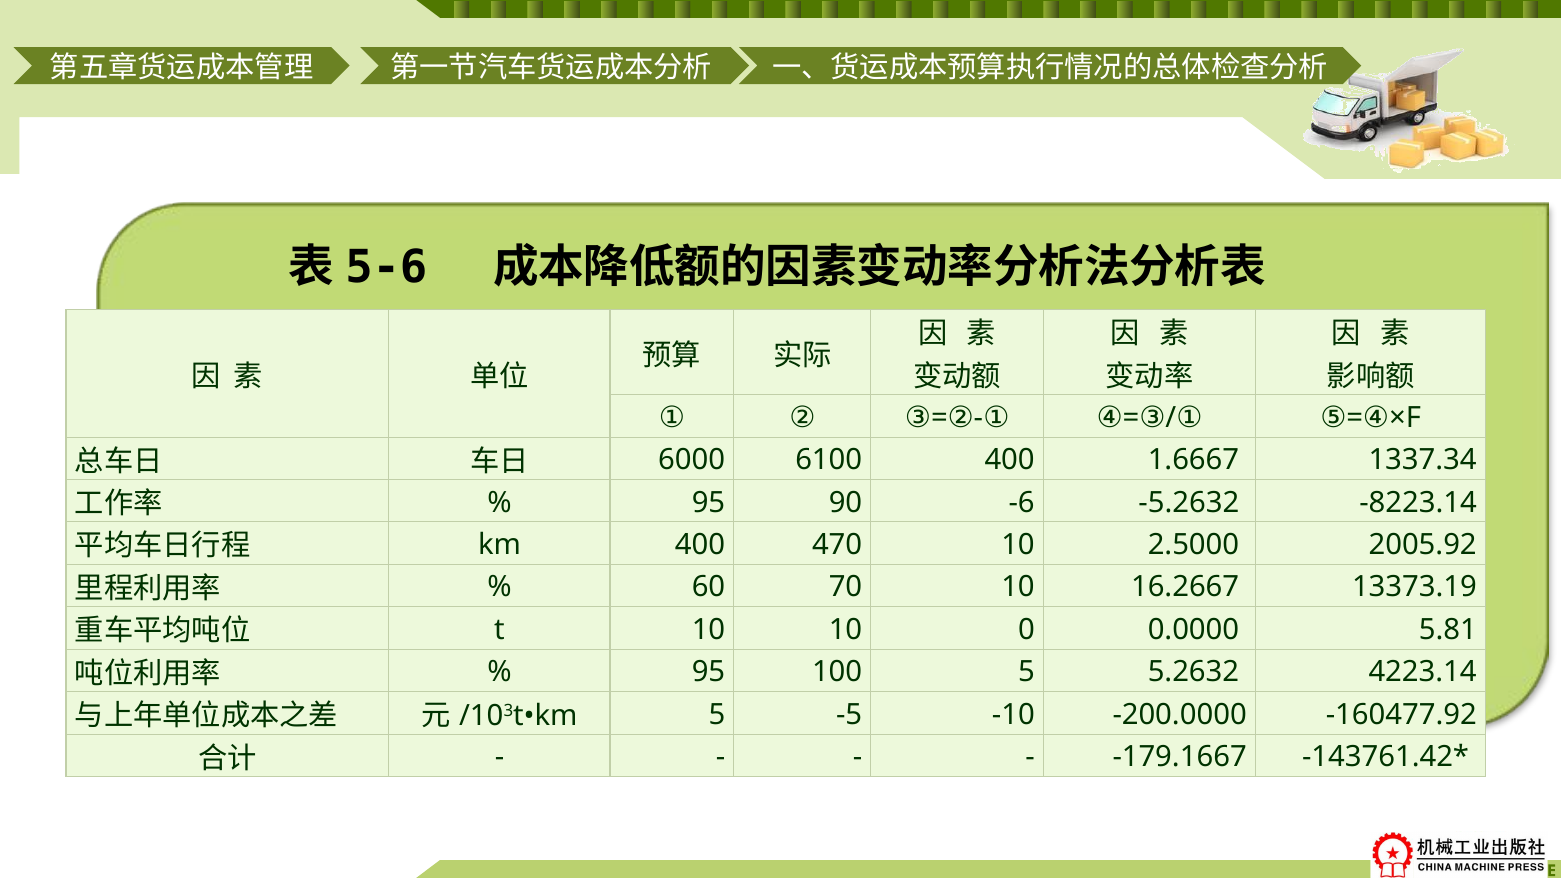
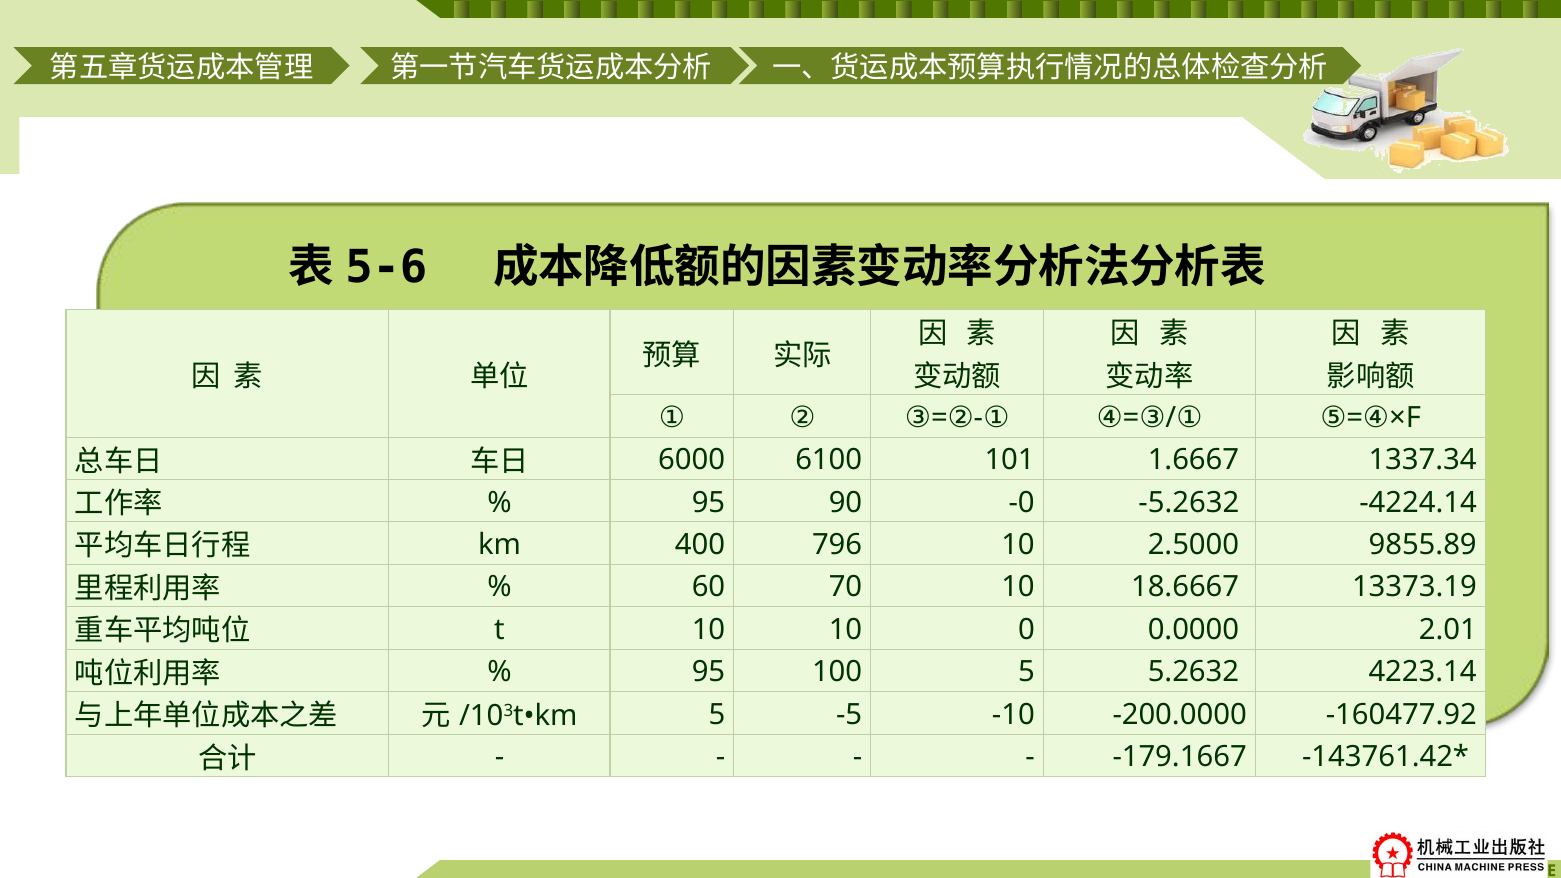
6100 400: 400 -> 101 (1010, 460)
-6: -6 -> -0 (1022, 502)
-8223.14: -8223.14 -> -4224.14 (1418, 502)
470: 470 -> 796 (837, 545)
2005.92: 2005.92 -> 9855.89 (1423, 545)
16.2667: 16.2667 -> 18.6667 (1185, 587)
5.81: 5.81 -> 2.01 (1448, 630)
